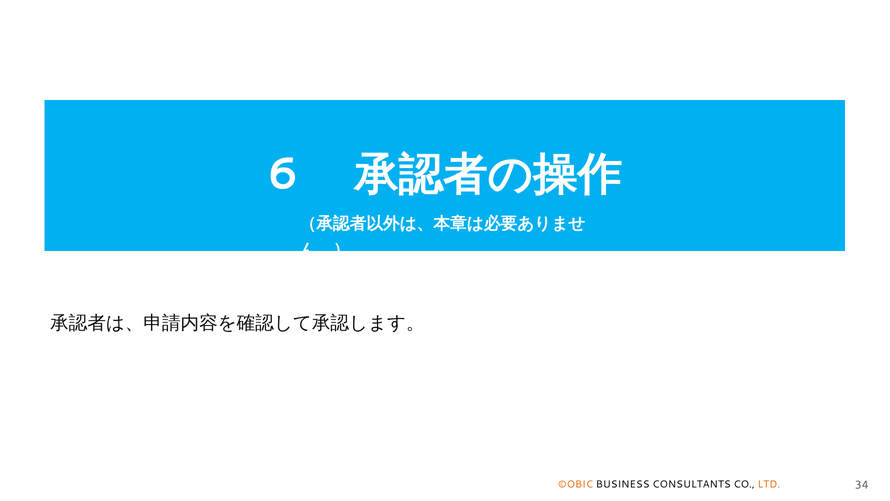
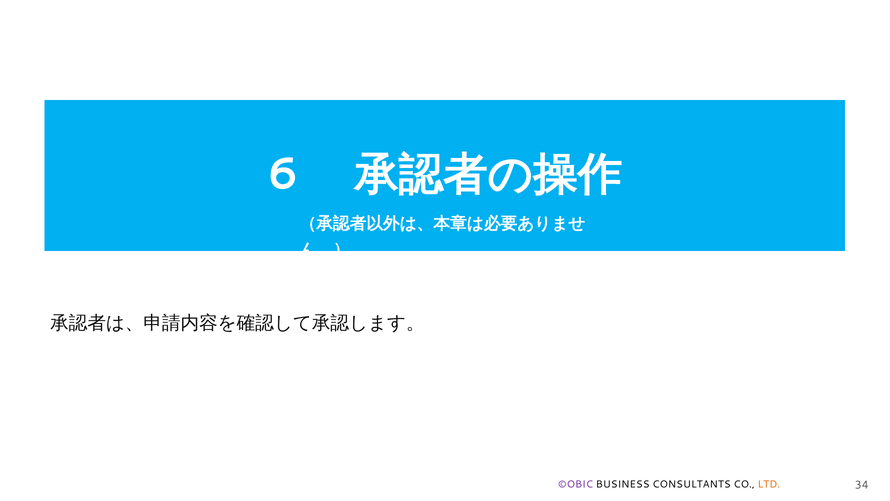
©OBIC colour: orange -> purple (575, 484)
